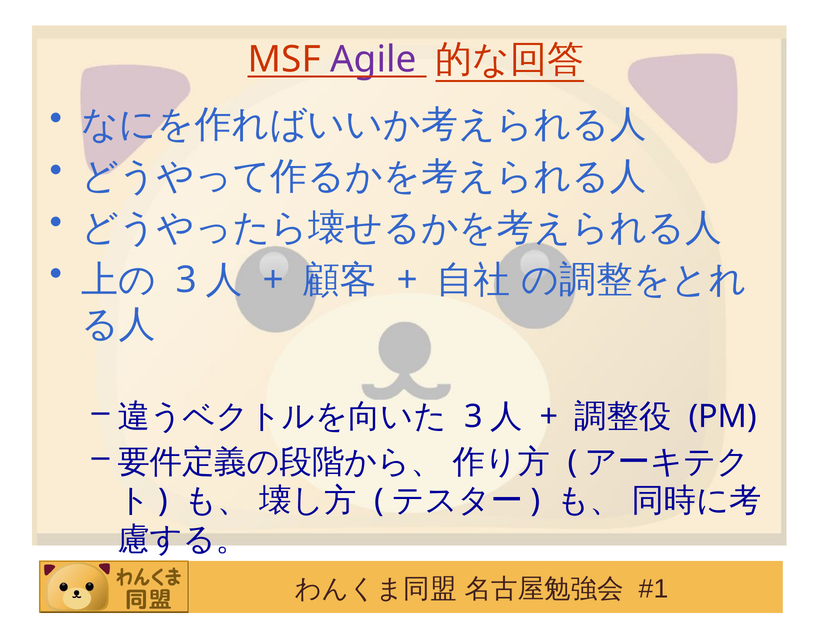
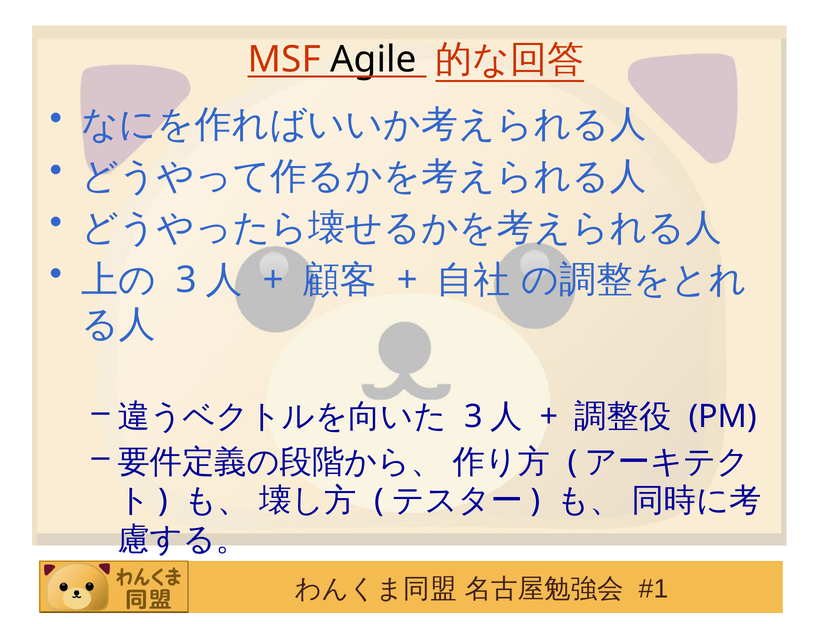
Agile colour: purple -> black (373, 60)
